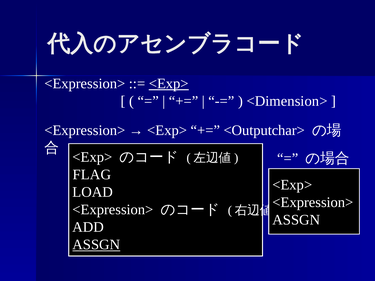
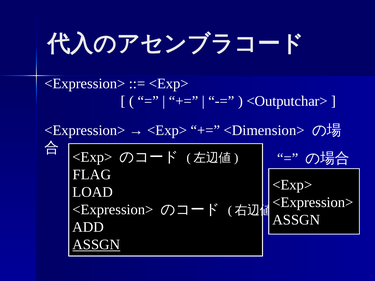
<Exp> underline: present -> none (169, 84)
<Dimension>: <Dimension> -> <Outputchar> (287, 101)
<Outputchar>: <Outputchar> -> <Dimension> (264, 130)
